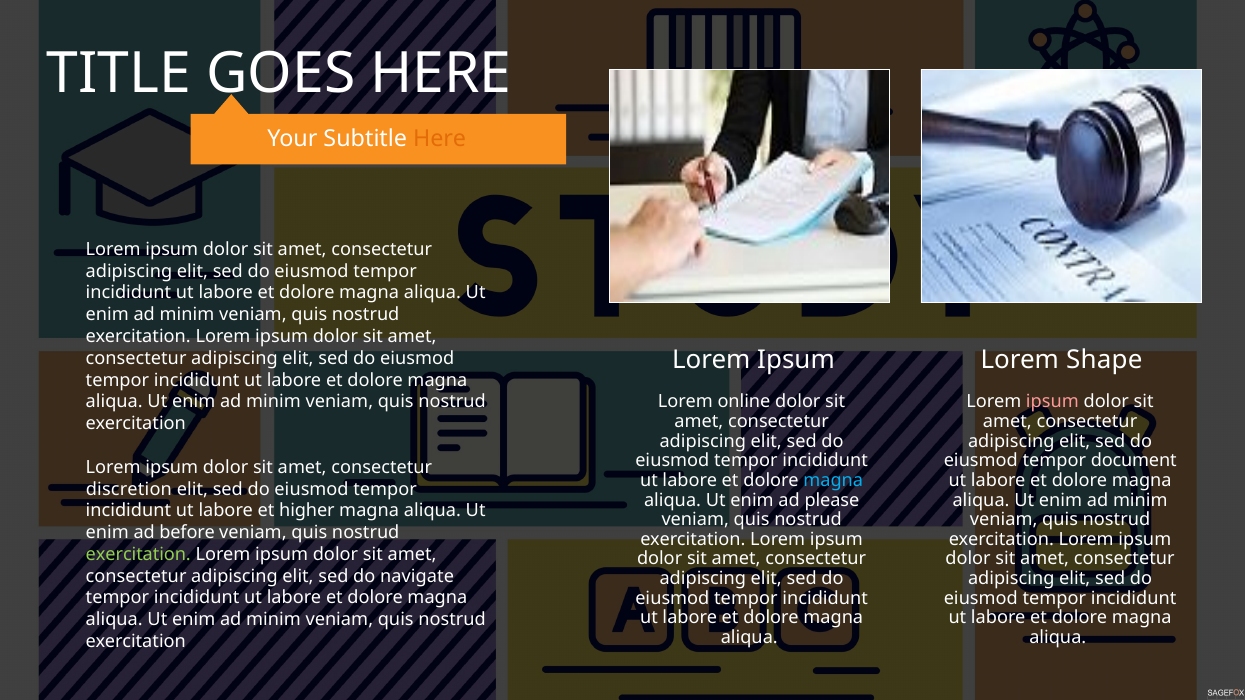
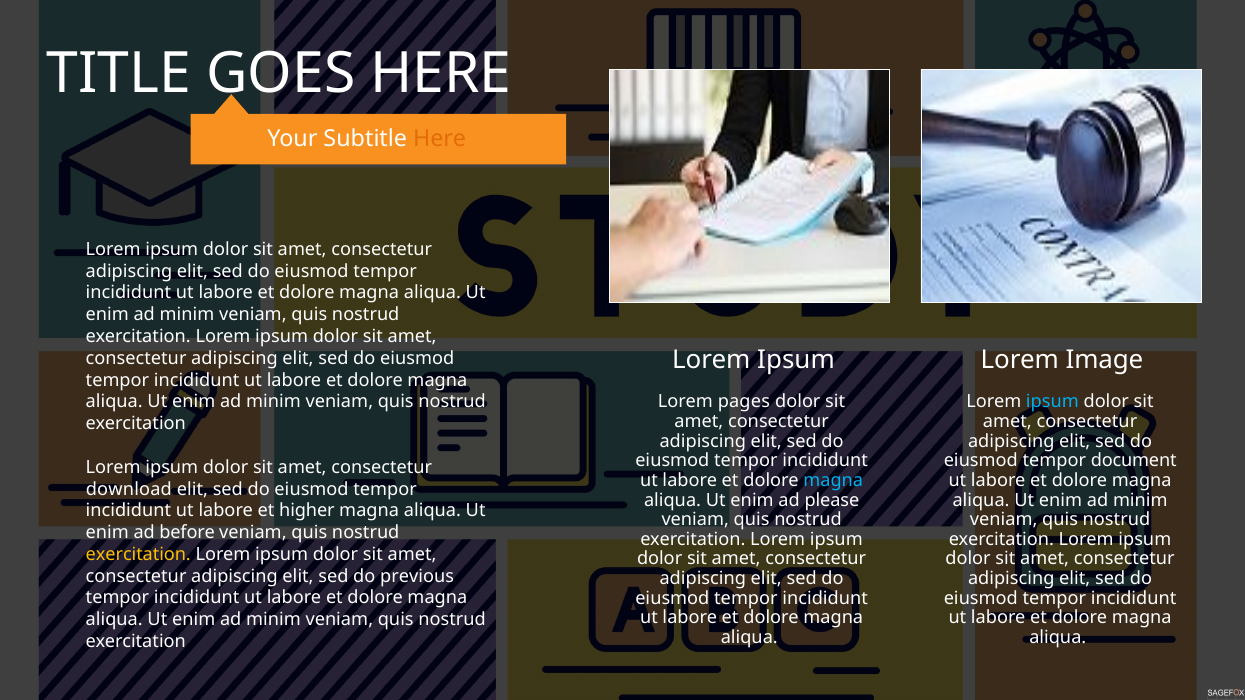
Shape: Shape -> Image (1105, 361)
online: online -> pages (744, 402)
ipsum colour: pink -> light blue (1052, 402)
discretion: discretion -> download (129, 489)
exercitation colour: light green -> yellow (138, 555)
navigate: navigate -> previous (417, 576)
